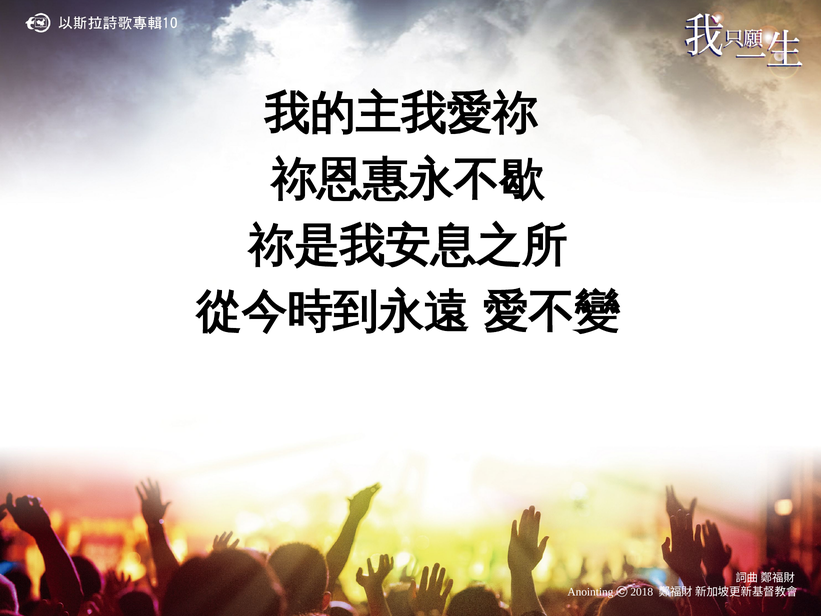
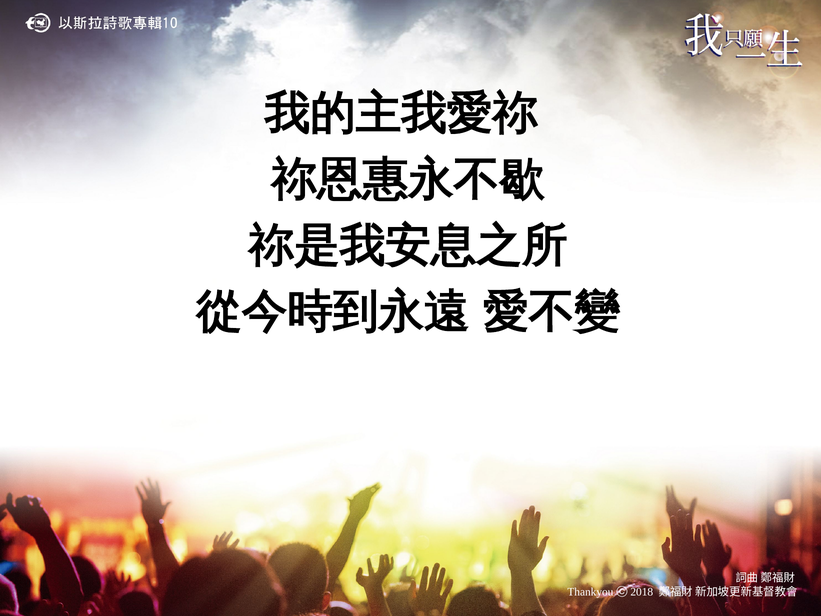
Anointing: Anointing -> Thankyou (590, 592)
